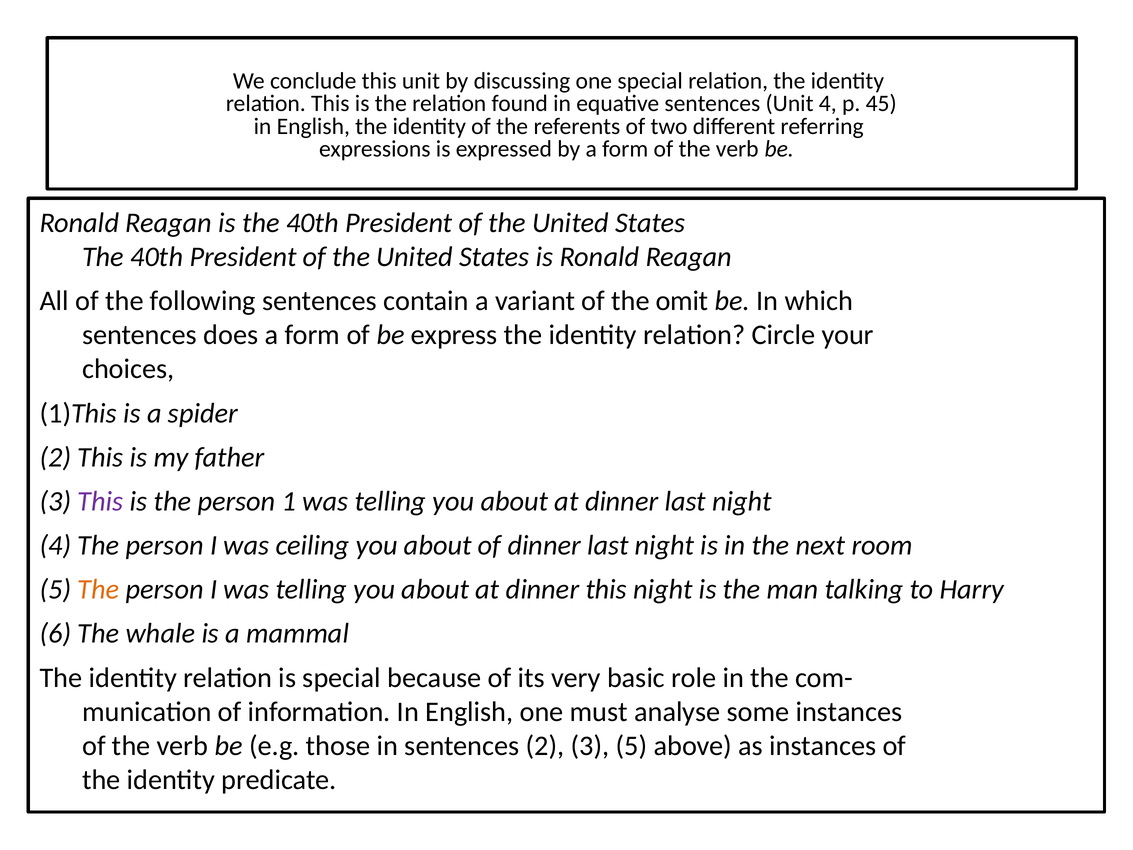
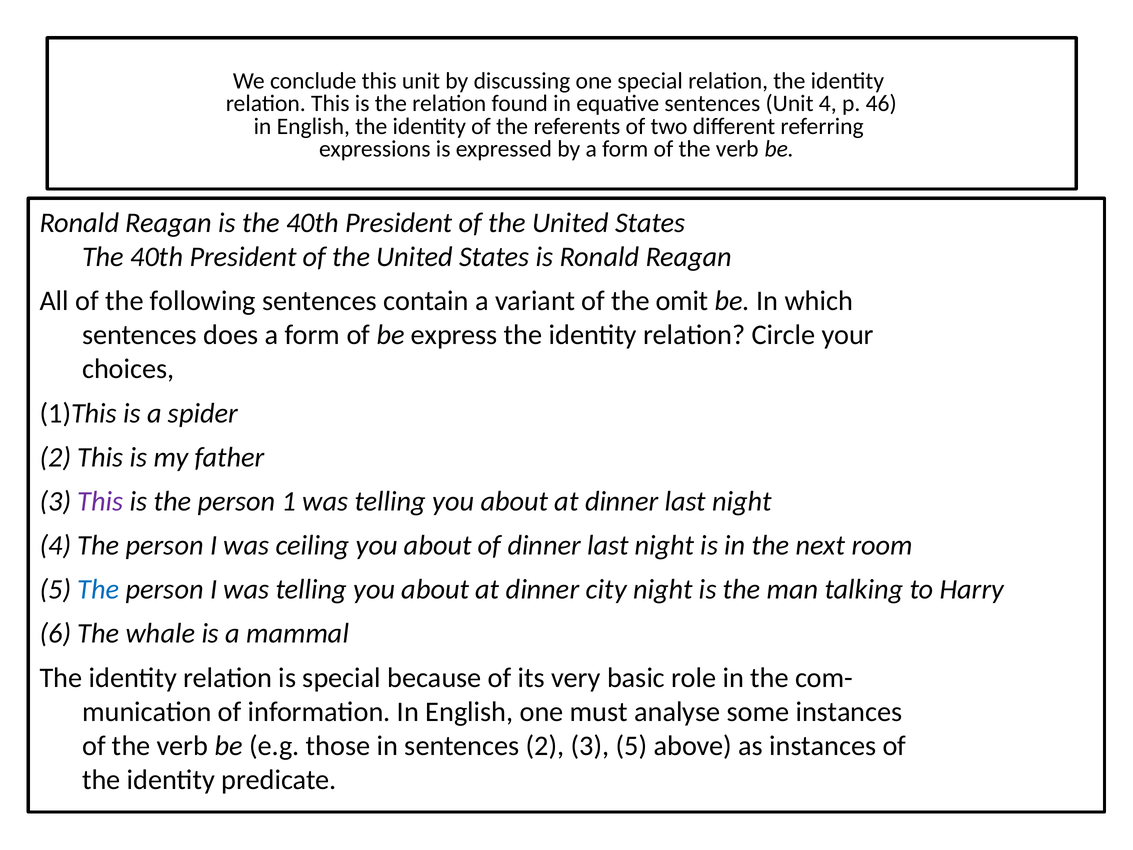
45: 45 -> 46 (881, 104)
The colour: orange -> blue (98, 589)
dinner this: this -> city (606, 589)
